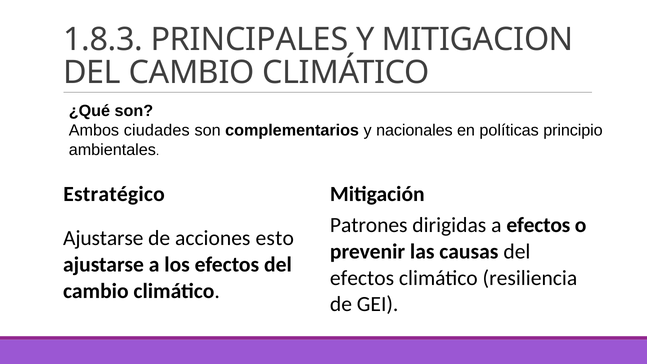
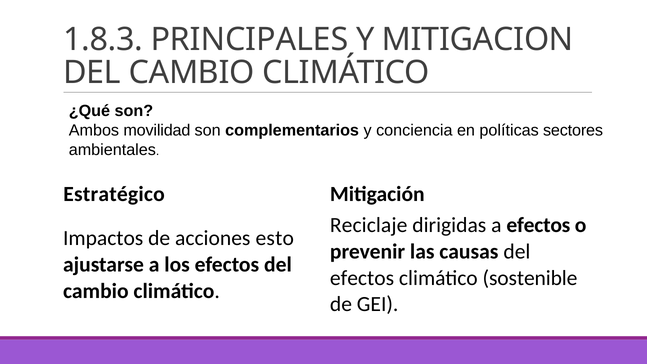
ciudades: ciudades -> movilidad (157, 130)
nacionales: nacionales -> conciencia (414, 130)
principio: principio -> sectores (573, 130)
Patrones: Patrones -> Reciclaje (369, 225)
Ajustarse: Ajustarse -> Impactos (103, 238)
resiliencia: resiliencia -> sostenible (530, 278)
